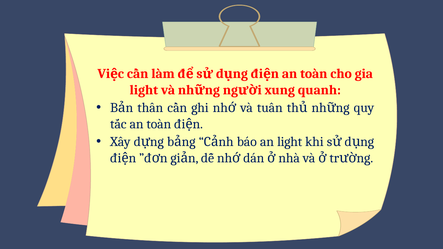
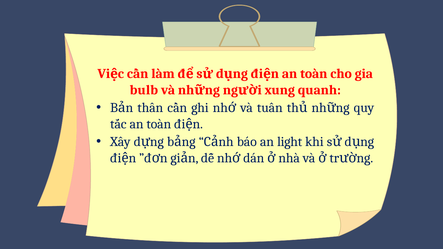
light: light -> bulb (144, 90)
